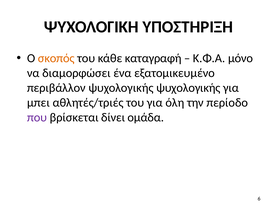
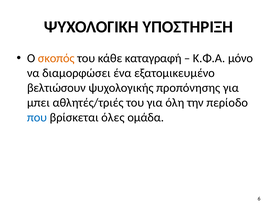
περιβάλλον: περιβάλλον -> βελτιώσουν (56, 88)
ψυχολογικής ψυχολογικής: ψυχολογικής -> προπόνησης (188, 88)
που colour: purple -> blue (37, 117)
δίνει: δίνει -> όλες (113, 117)
